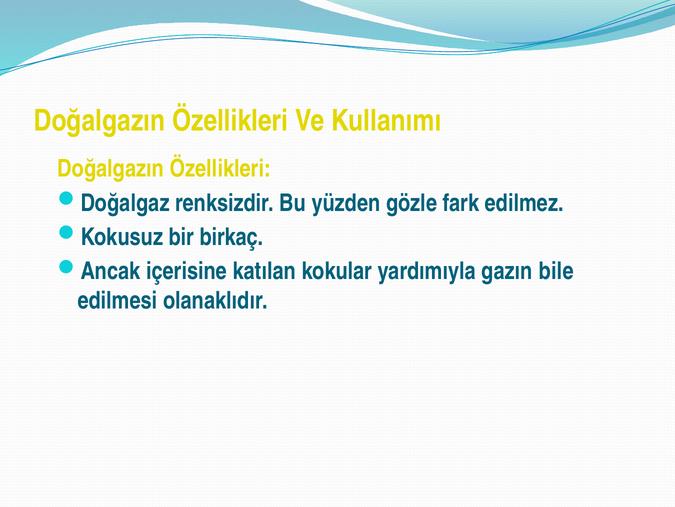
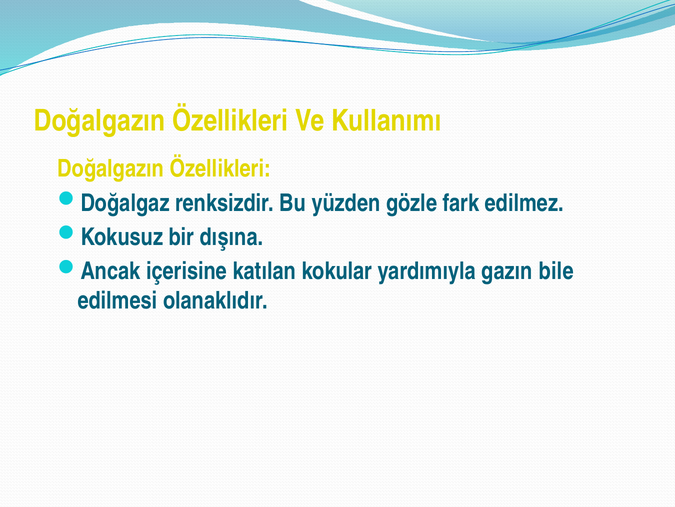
birkaç: birkaç -> dışına (231, 237)
